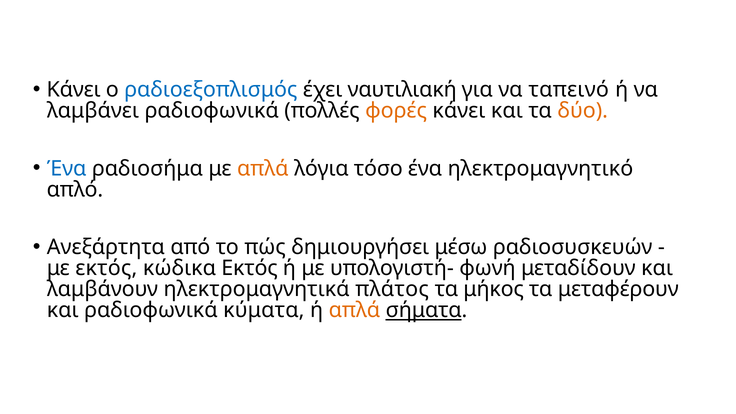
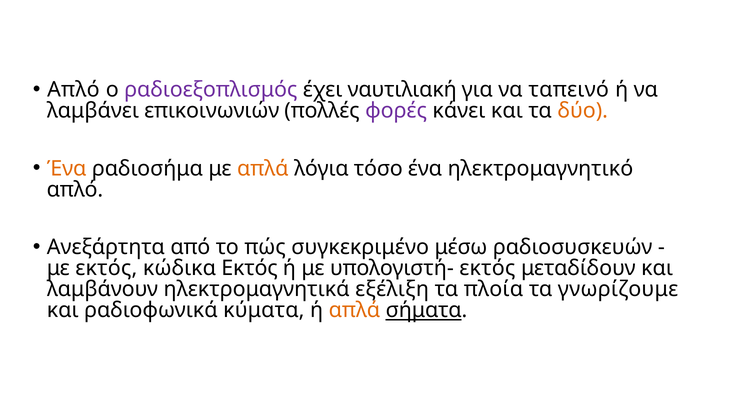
Κάνει: Κάνει -> Απλό (73, 90)
ραδιοεξοπλισμός colour: blue -> purple (211, 90)
λαμβάνει ραδιοφωνικά: ραδιοφωνικά -> επικοινωνιών (212, 111)
φορές colour: orange -> purple (396, 111)
Ένα colour: blue -> orange (67, 169)
δημιουργήσει: δημιουργήσει -> συγκεκριμένο (360, 247)
υπολογιστή- φωνή: φωνή -> εκτός (487, 268)
πλάτος: πλάτος -> εξέλιξη (392, 289)
μήκος: μήκος -> πλοία (493, 289)
μεταφέρουν: μεταφέρουν -> γνωρίζουμε (618, 289)
